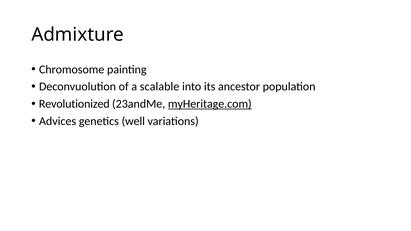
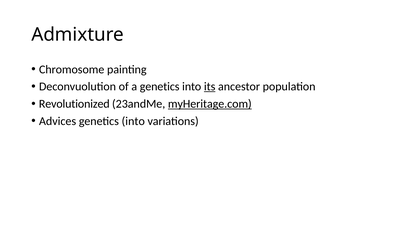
a scalable: scalable -> genetics (160, 87)
its underline: none -> present (210, 87)
well: well -> into (133, 121)
